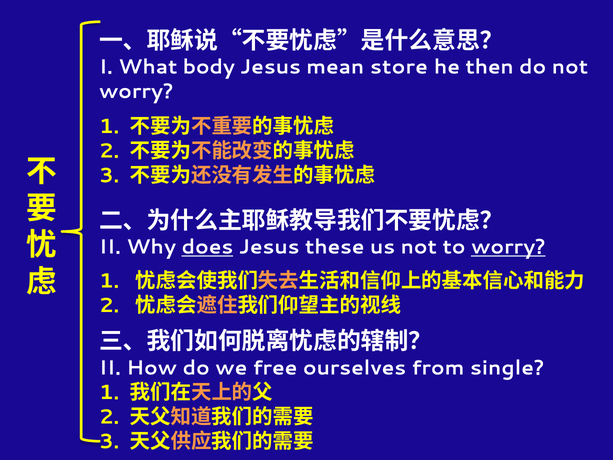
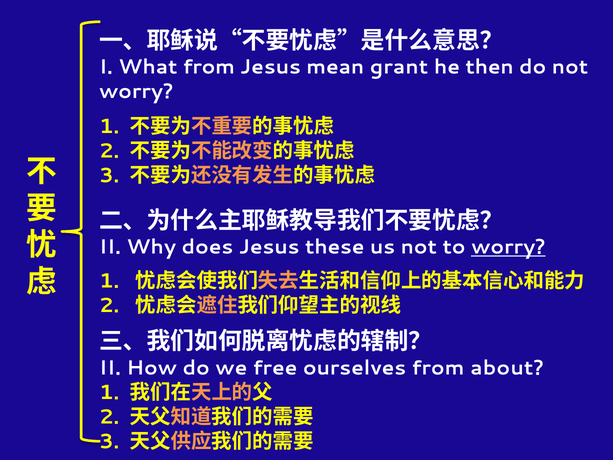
What body: body -> from (209, 67)
store: store -> grant (399, 67)
does underline: present -> none (207, 247)
single: single -> about (507, 368)
